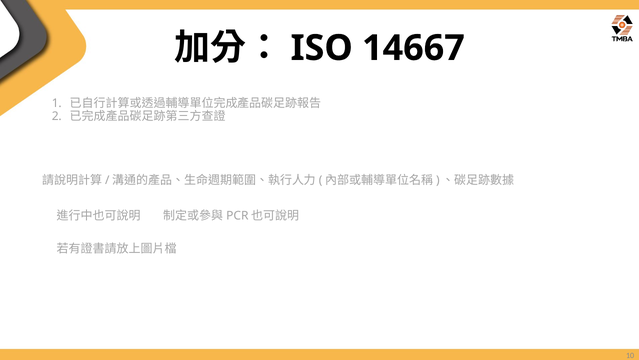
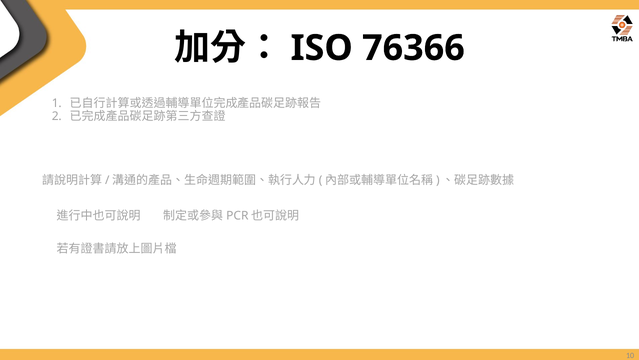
14667: 14667 -> 76366 (413, 48)
